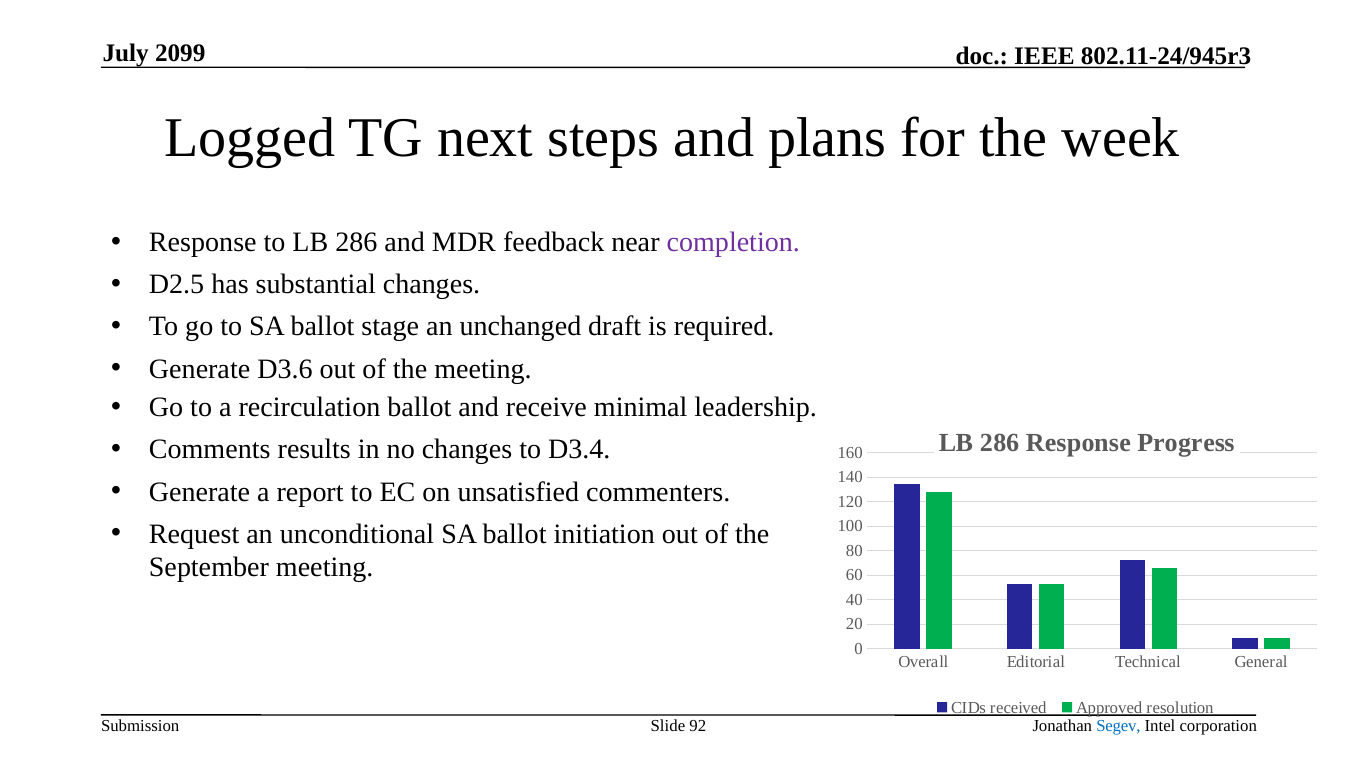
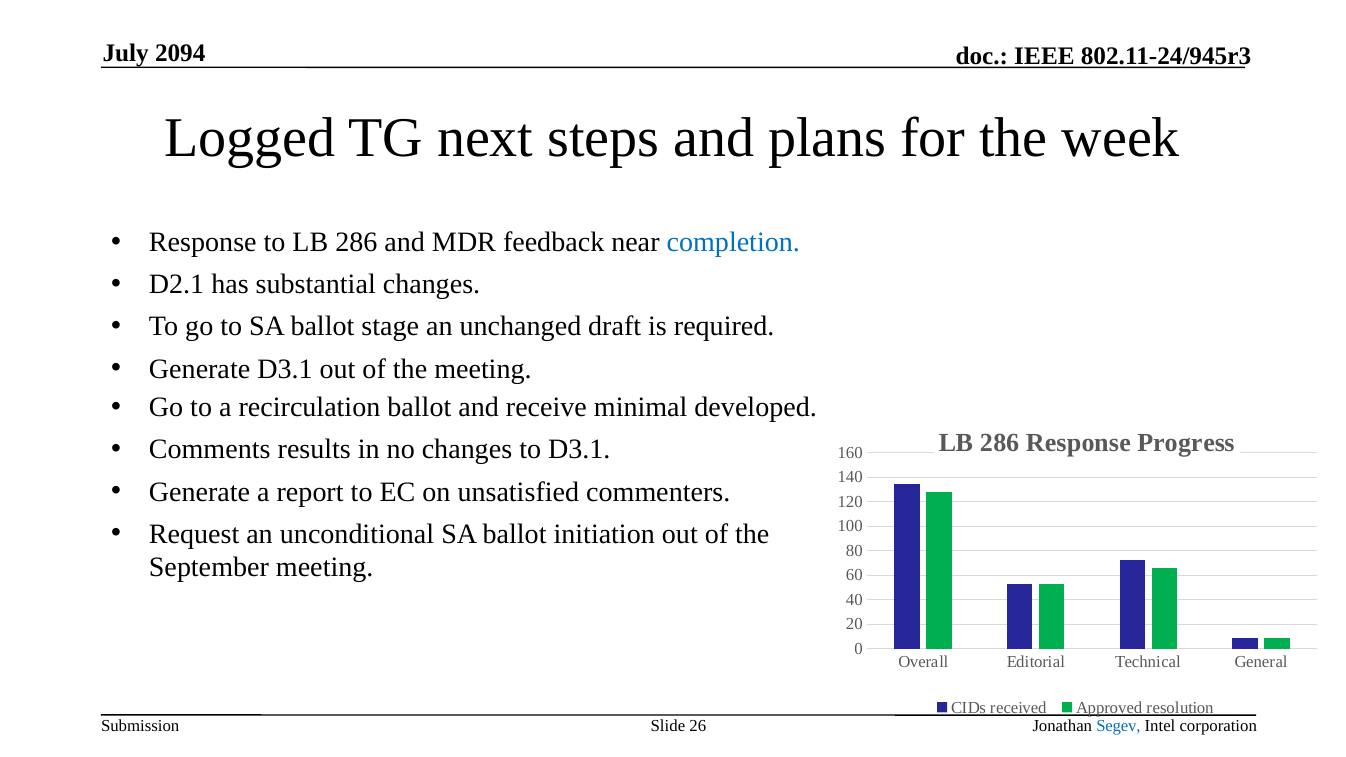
2099: 2099 -> 2094 (180, 54)
completion colour: purple -> blue (733, 243)
D2.5: D2.5 -> D2.1 (177, 285)
Generate D3.6: D3.6 -> D3.1 (285, 369)
leadership: leadership -> developed (756, 408)
to D3.4: D3.4 -> D3.1 (579, 450)
92: 92 -> 26 (698, 726)
